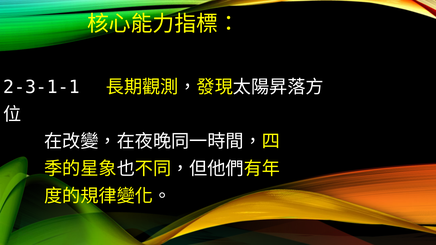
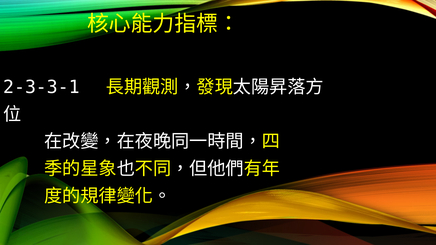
2-3-1-1: 2-3-1-1 -> 2-3-3-1 (41, 87)
